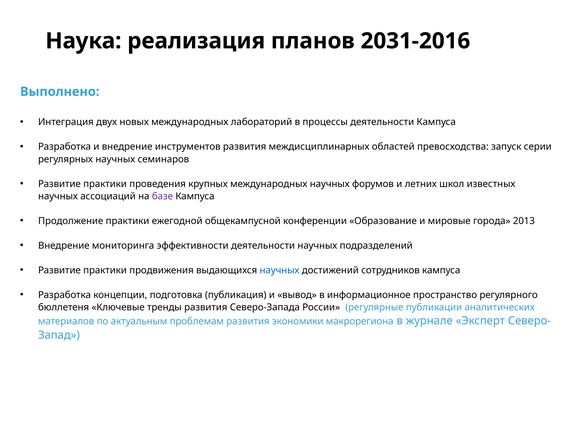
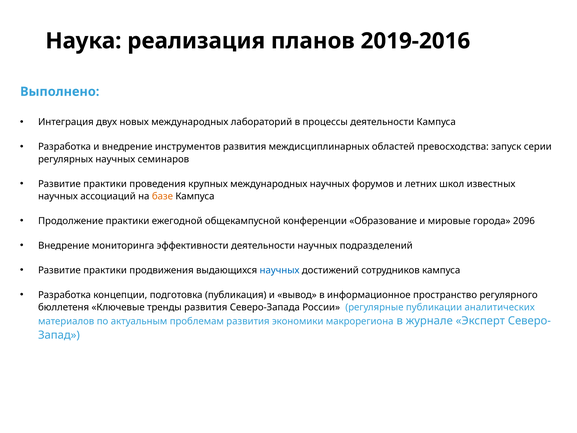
2031-2016: 2031-2016 -> 2019-2016 (415, 41)
базе colour: purple -> orange (162, 196)
2013: 2013 -> 2096 (524, 221)
